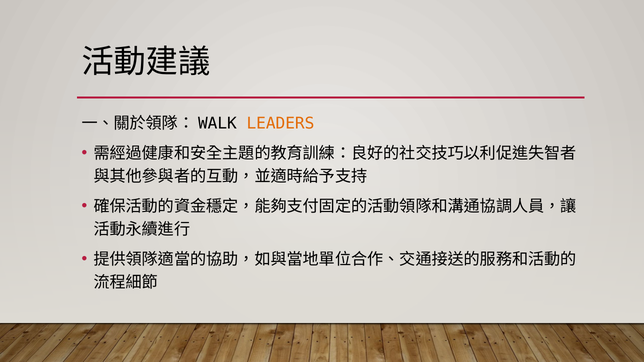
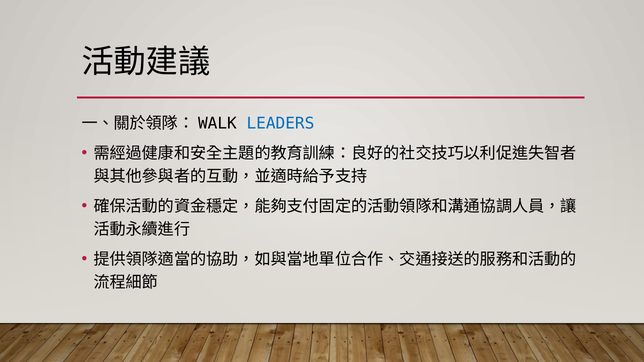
LEADERS colour: orange -> blue (280, 124)
